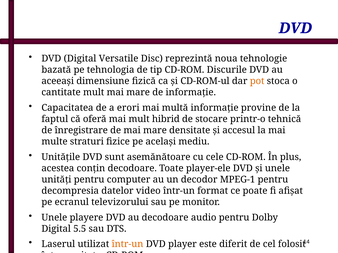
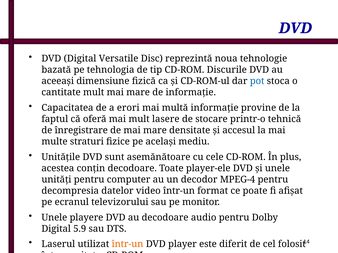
pot colour: orange -> blue (257, 81)
hibrid: hibrid -> lasere (166, 119)
MPEG-1: MPEG-1 -> MPEG-4 (238, 180)
5.5: 5.5 -> 5.9 (80, 229)
